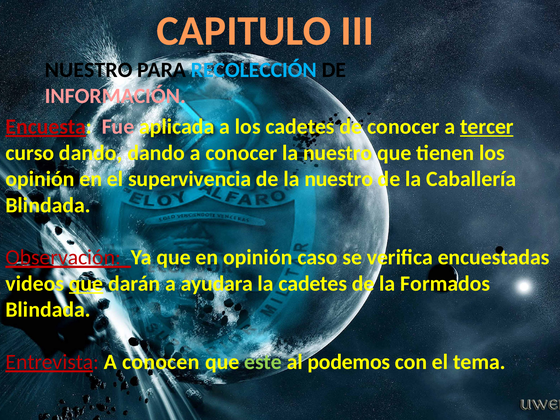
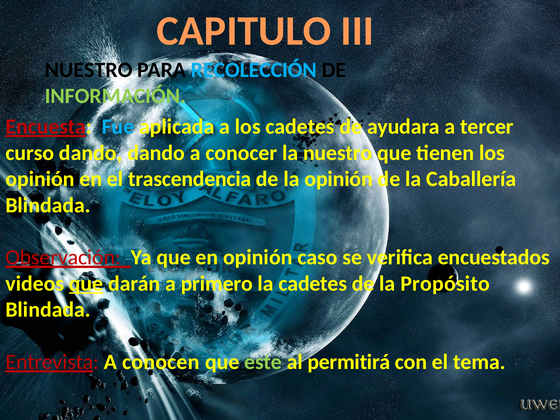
INFORMACIÓN colour: pink -> light green (115, 96)
Fue colour: pink -> light blue (118, 127)
de conocer: conocer -> ayudara (403, 127)
tercer underline: present -> none (487, 127)
supervivencia: supervivencia -> trascendencia (190, 179)
de la nuestro: nuestro -> opinión (339, 179)
encuestadas: encuestadas -> encuestados (494, 257)
ayudara: ayudara -> primero (217, 284)
Formados: Formados -> Propósito (445, 284)
podemos: podemos -> permitirá (349, 362)
